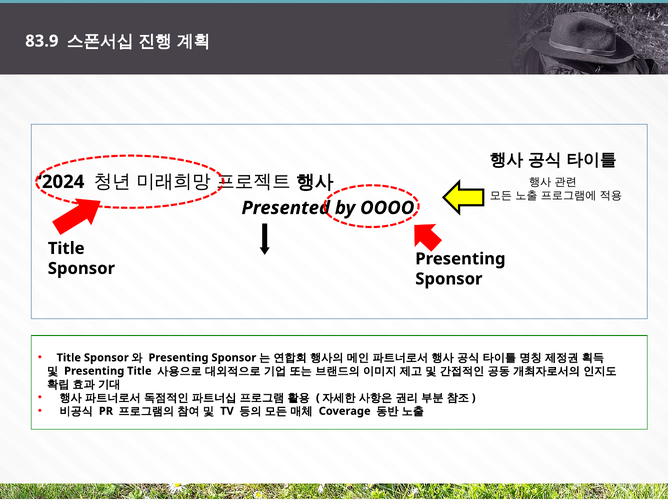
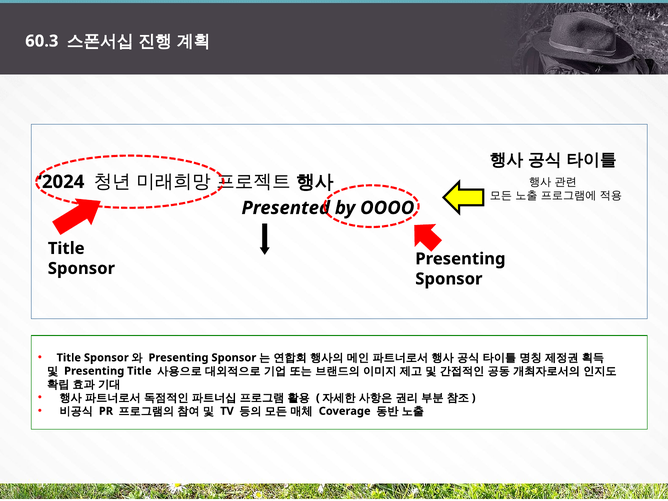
83.9: 83.9 -> 60.3 (42, 41)
